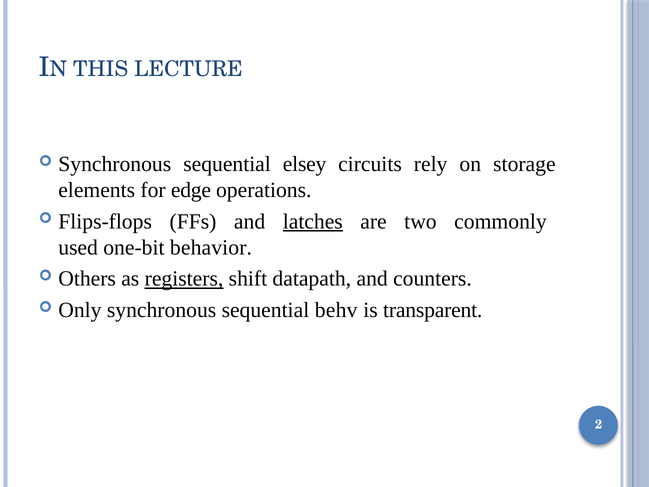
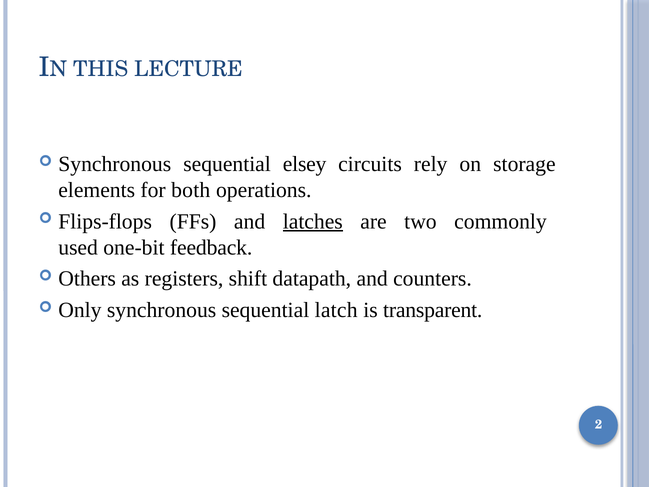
edge: edge -> both (191, 190)
behavior: behavior -> feedback (211, 247)
registers underline: present -> none (184, 279)
behv: behv -> latch (336, 310)
